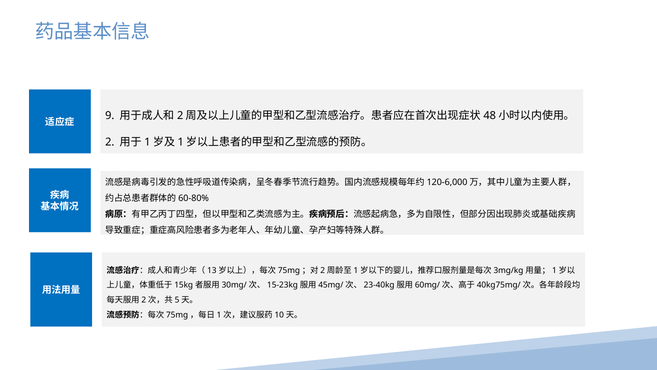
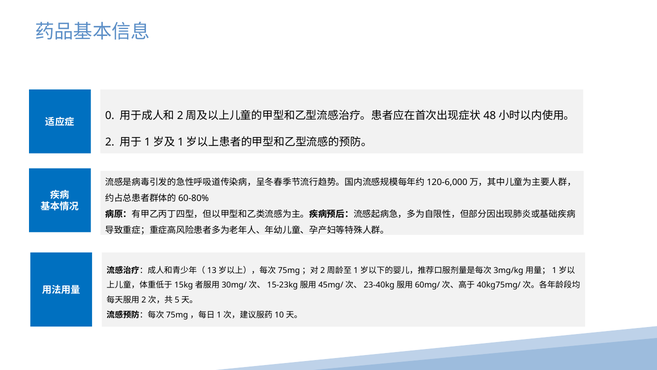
9: 9 -> 0 (110, 115)
